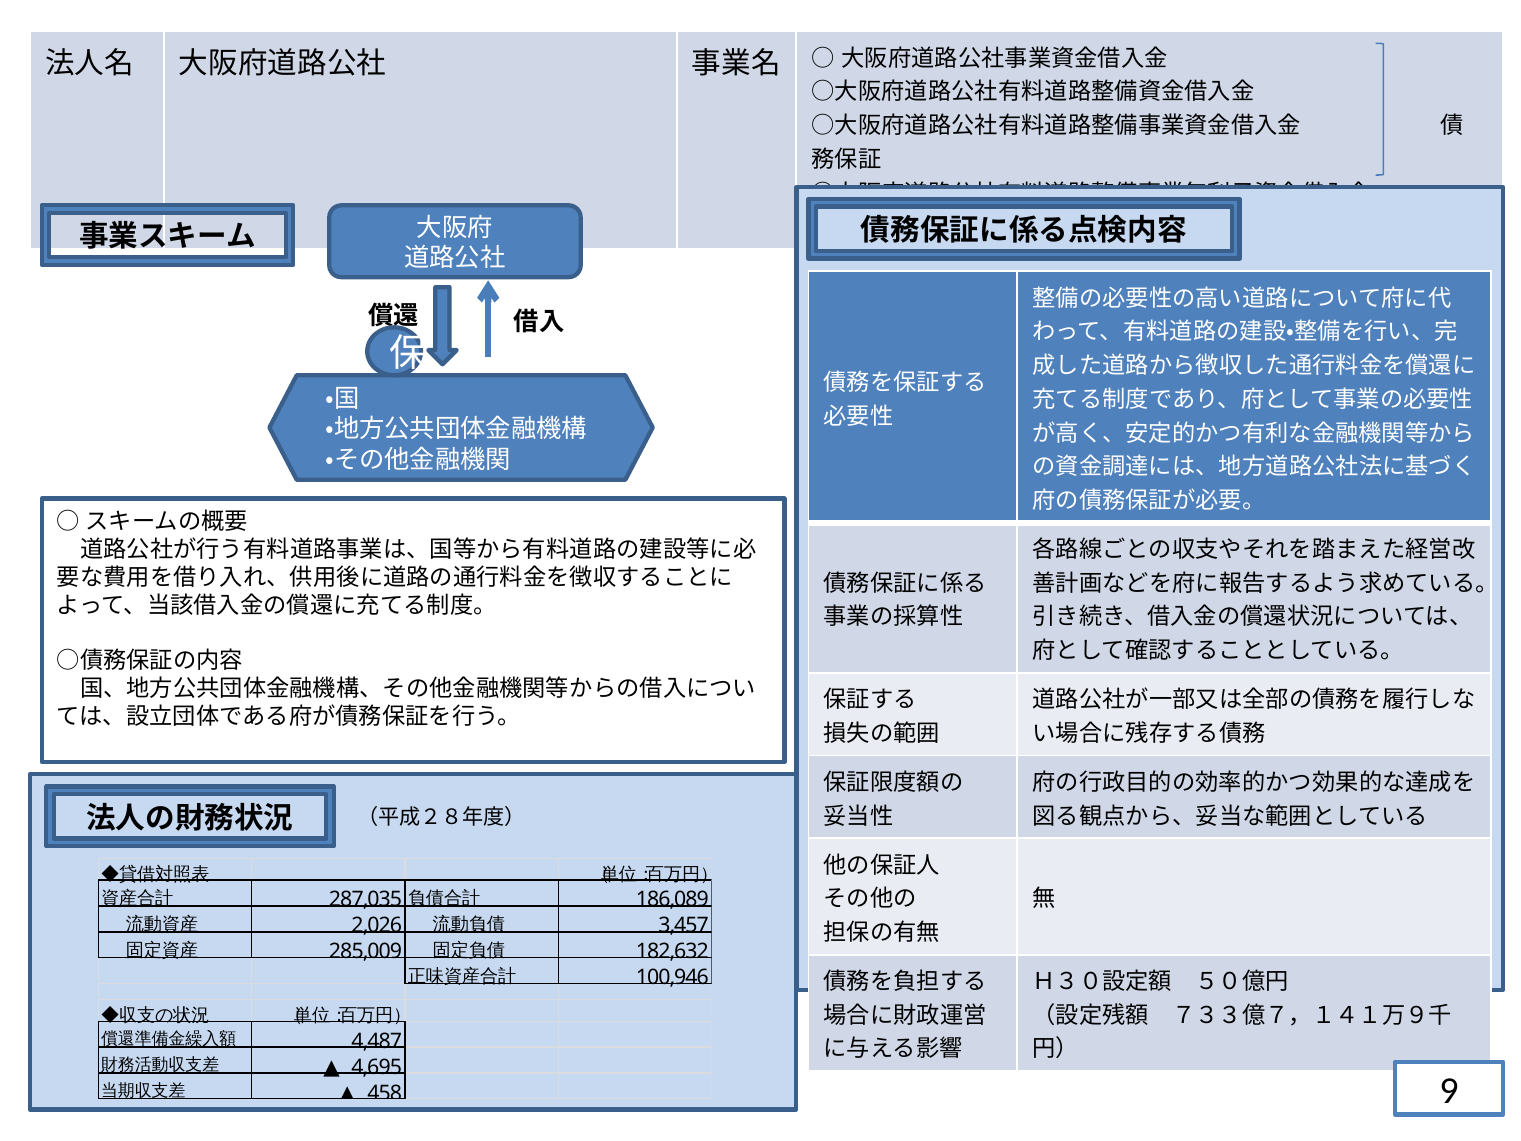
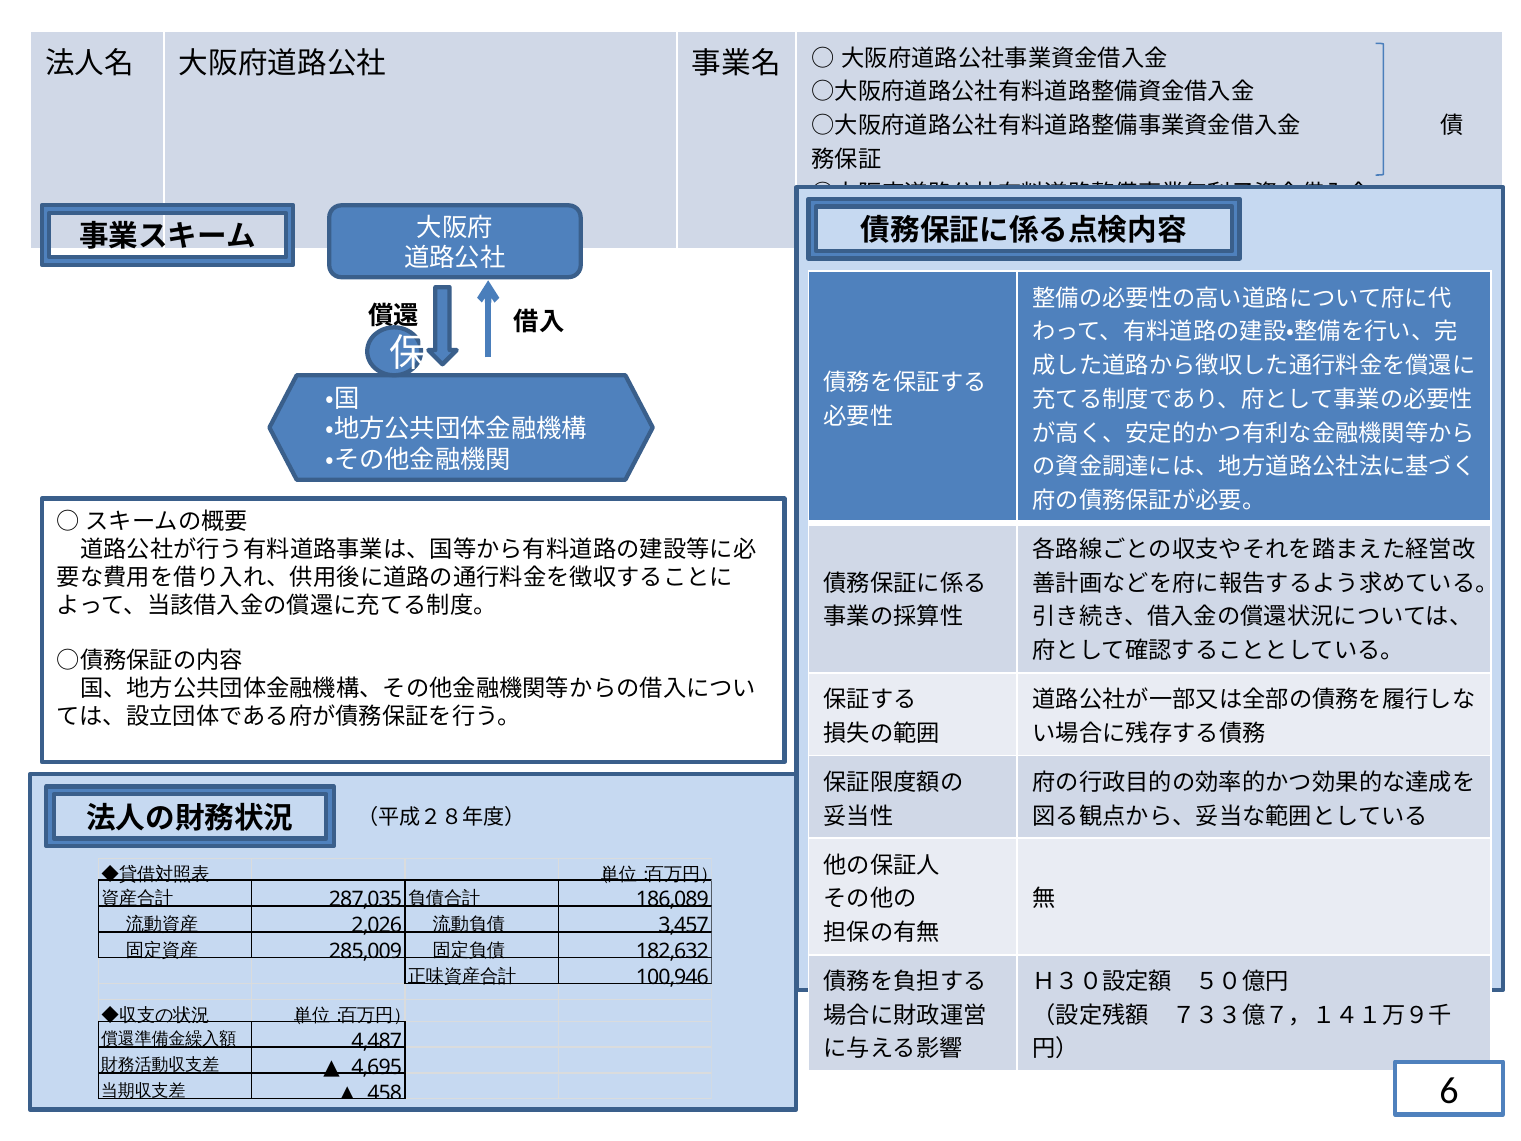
9: 9 -> 6 (1449, 1091)
